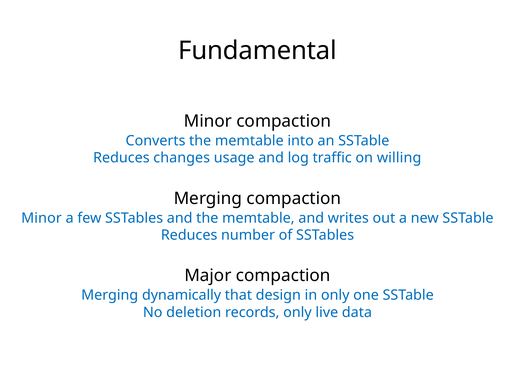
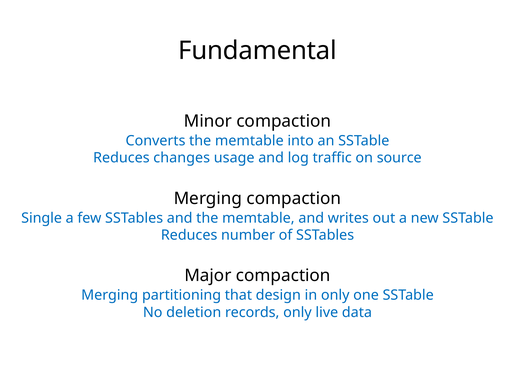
willing: willing -> source (399, 158)
Minor: Minor -> Single (42, 218)
dynamically: dynamically -> partitioning (182, 295)
